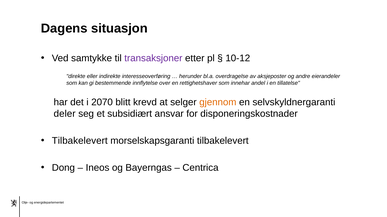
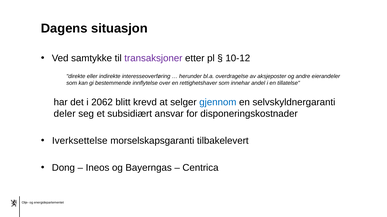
2070: 2070 -> 2062 (102, 103)
gjennom colour: orange -> blue (218, 103)
Tilbakelevert: Tilbakelevert -> Iverksettelse (80, 141)
